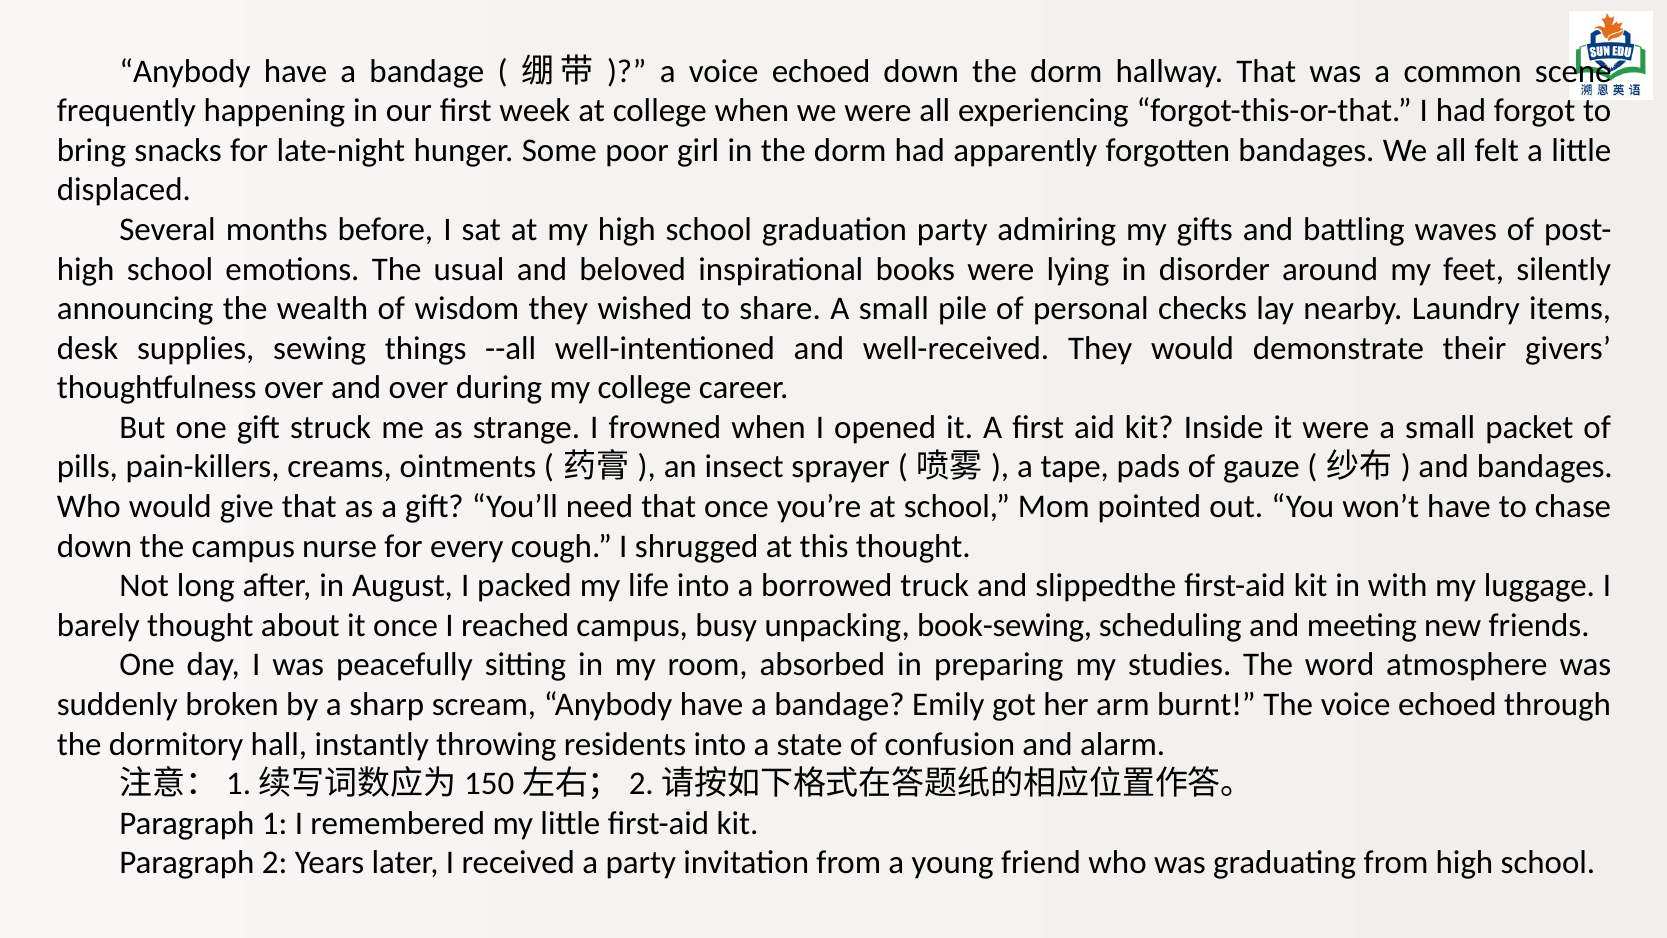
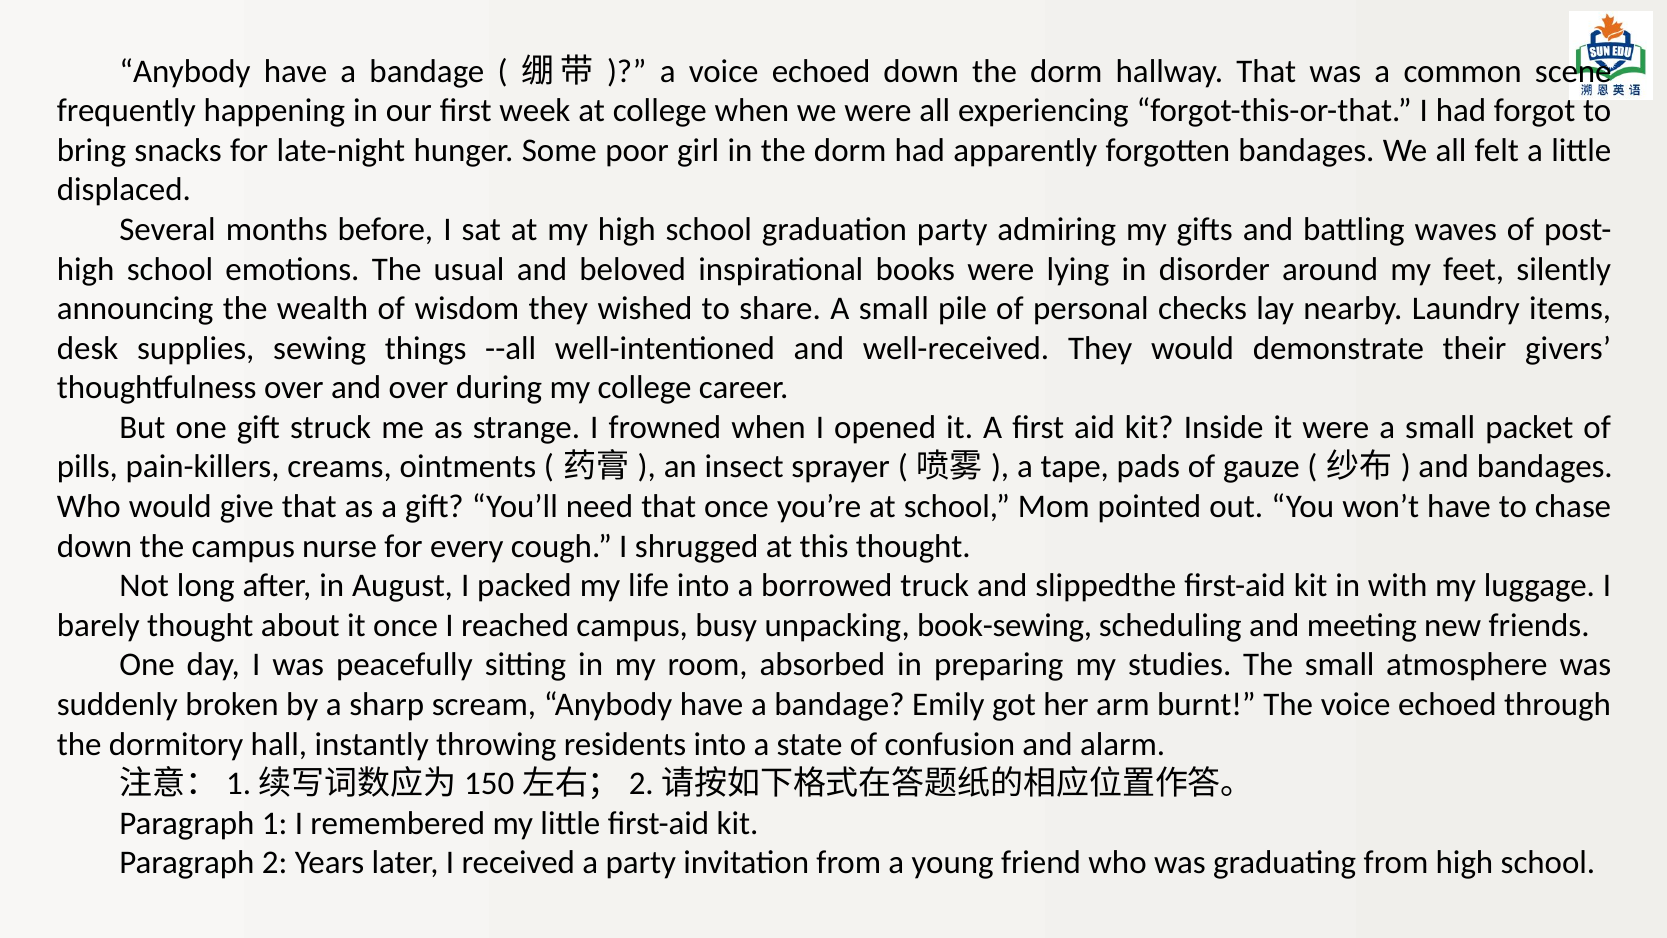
The word: word -> small (1340, 665)
